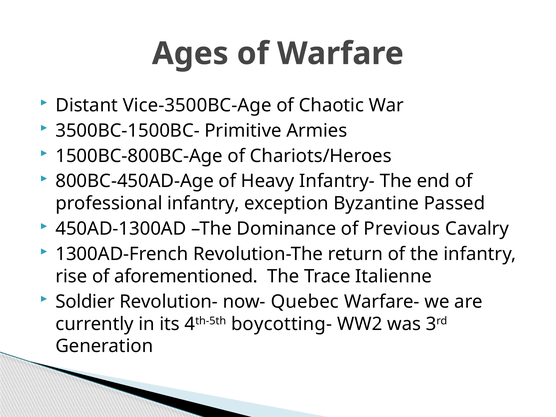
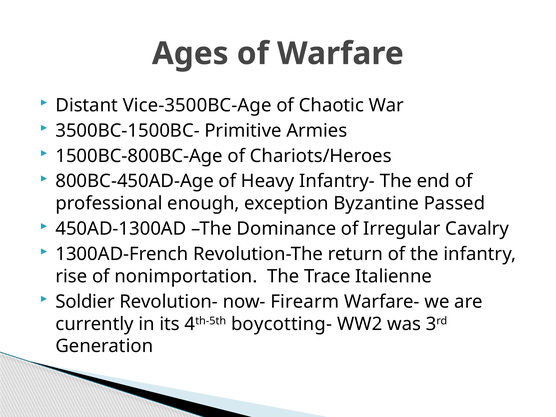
professional infantry: infantry -> enough (203, 203)
Previous: Previous -> Irregular (402, 229)
aforementioned: aforementioned -> nonimportation (186, 276)
Quebec: Quebec -> Firearm (305, 302)
